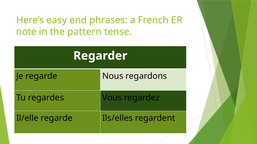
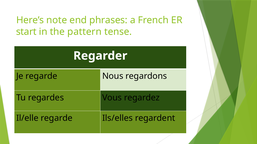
easy: easy -> note (57, 20)
note: note -> start (26, 32)
